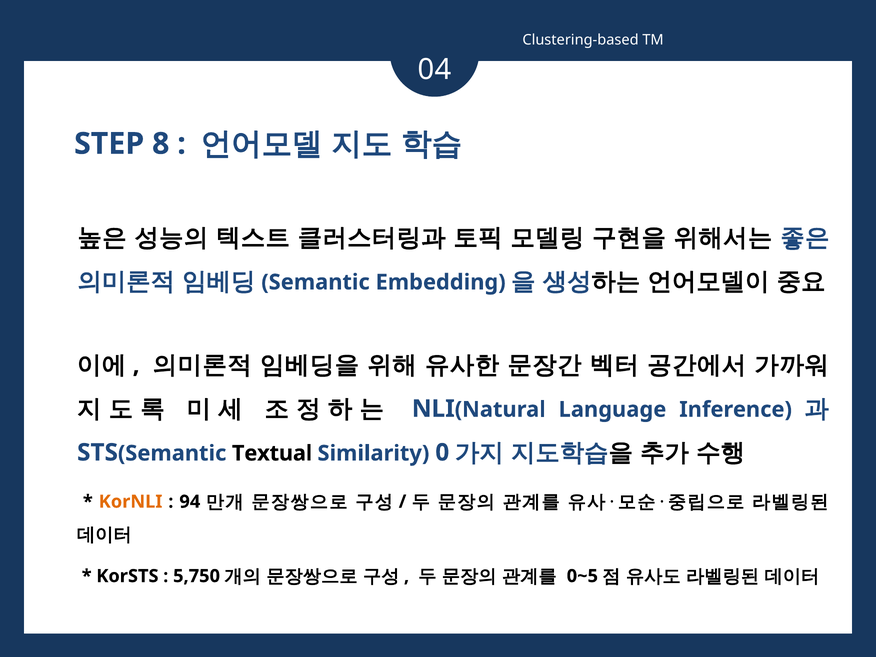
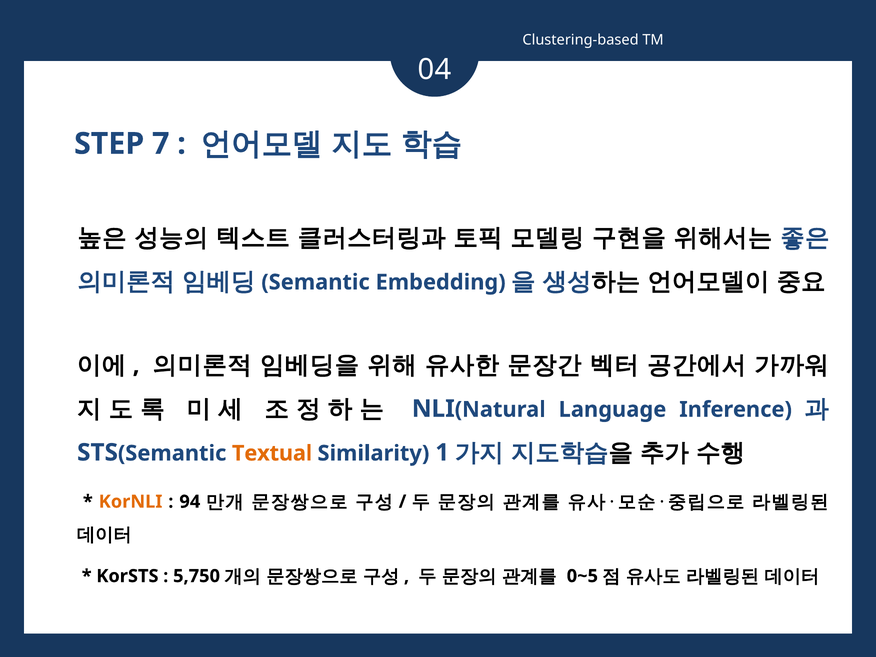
8: 8 -> 7 (161, 144)
Textual colour: black -> orange (272, 453)
0: 0 -> 1 (442, 453)
